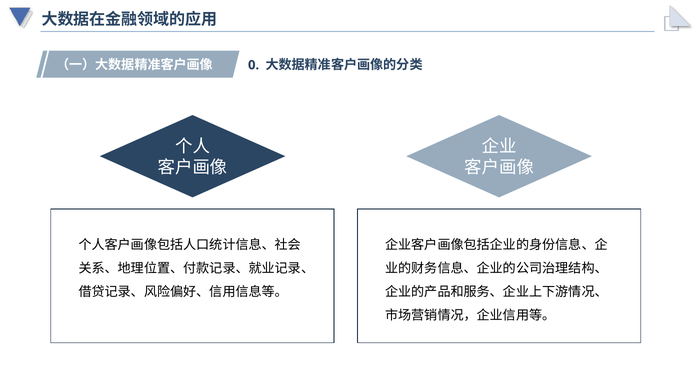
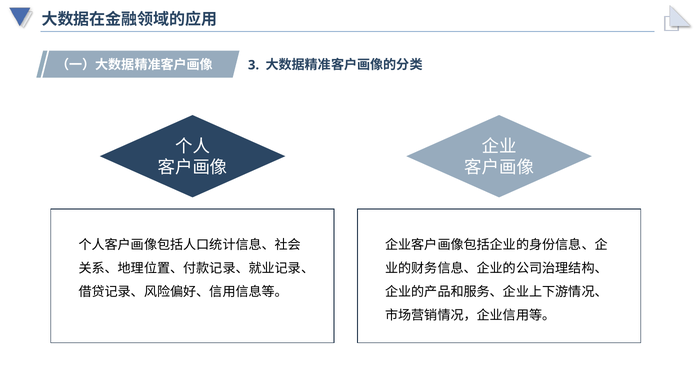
0: 0 -> 3 (254, 65)
